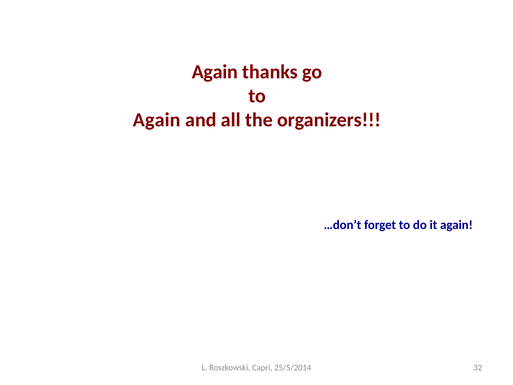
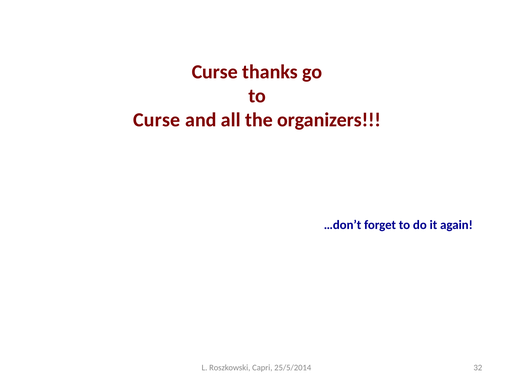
Again: Again -> Curse (215, 72)
Again: Again -> Curse (157, 120)
